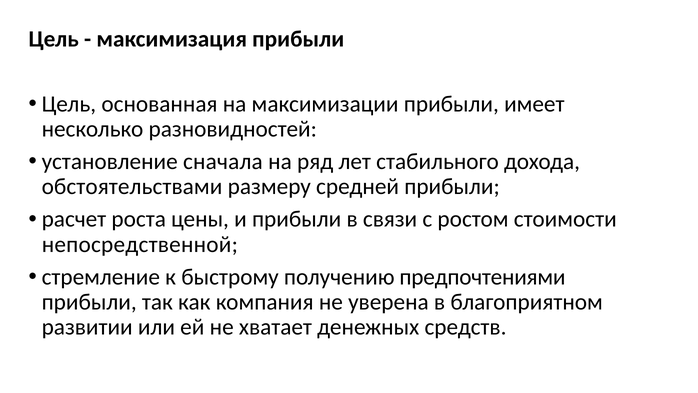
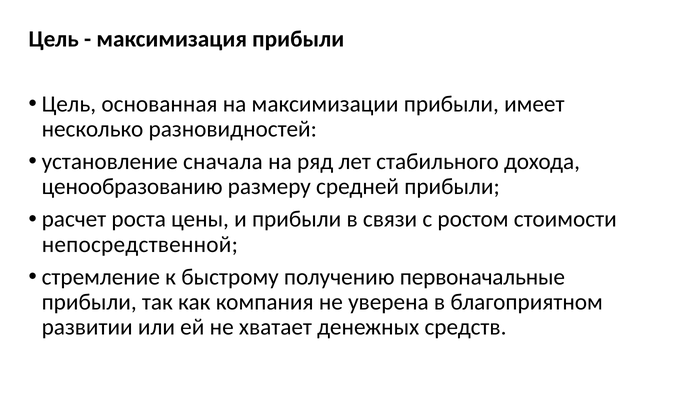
обстоятельствами: обстоятельствами -> ценообразованию (132, 187)
предпочтениями: предпочтениями -> первоначальные (482, 277)
